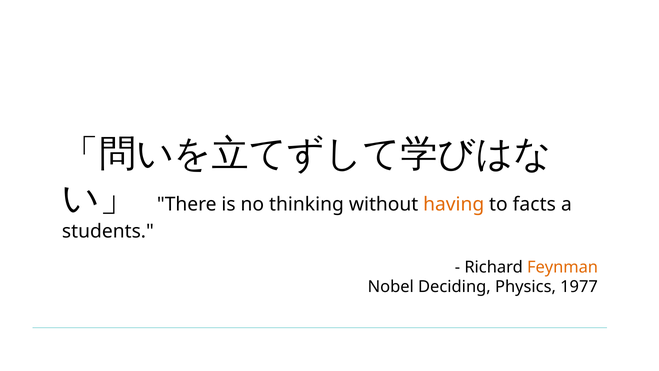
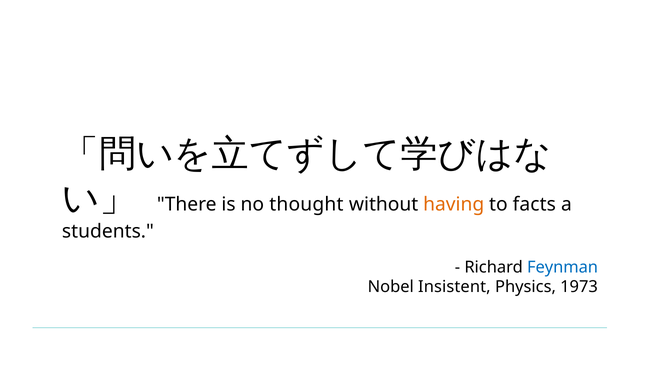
thinking: thinking -> thought (306, 204)
Feynman colour: orange -> blue (563, 267)
Deciding: Deciding -> Insistent (454, 287)
1977: 1977 -> 1973 (579, 287)
